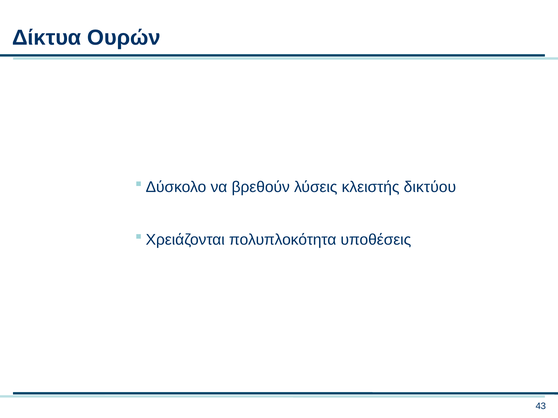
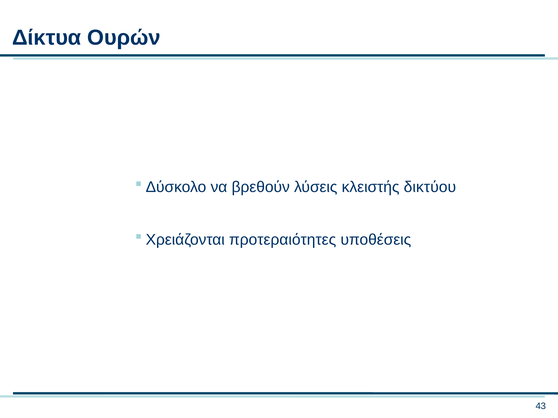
πολυπλοκότητα: πολυπλοκότητα -> προτεραιότητες (283, 240)
